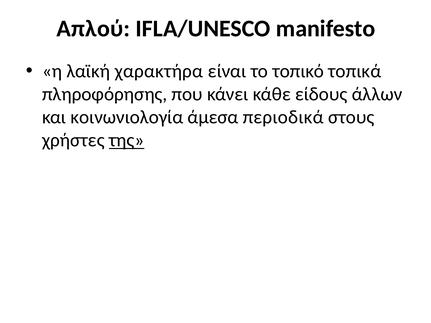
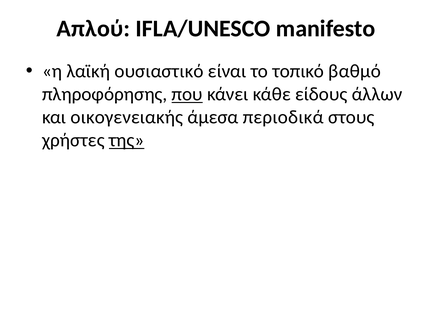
χαρακτήρα: χαρακτήρα -> ουσιαστικό (159, 71)
τοπικά: τοπικά -> βαθμό (355, 71)
που underline: none -> present (187, 94)
κοινωνιολογία: κοινωνιολογία -> οικογενειακής (127, 117)
